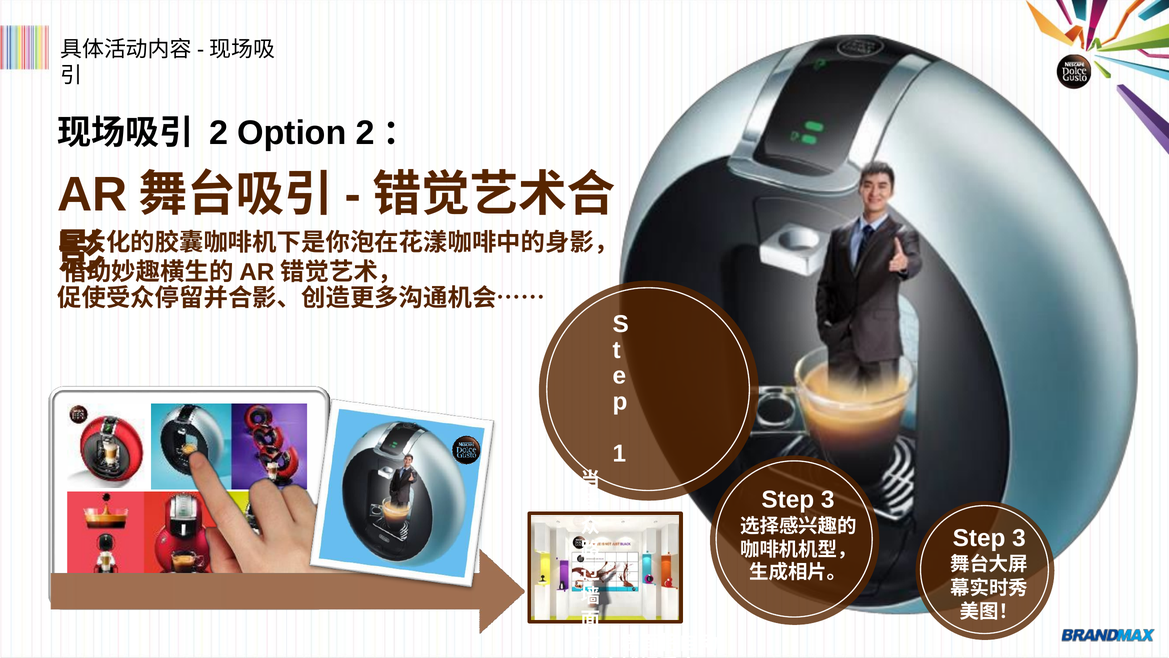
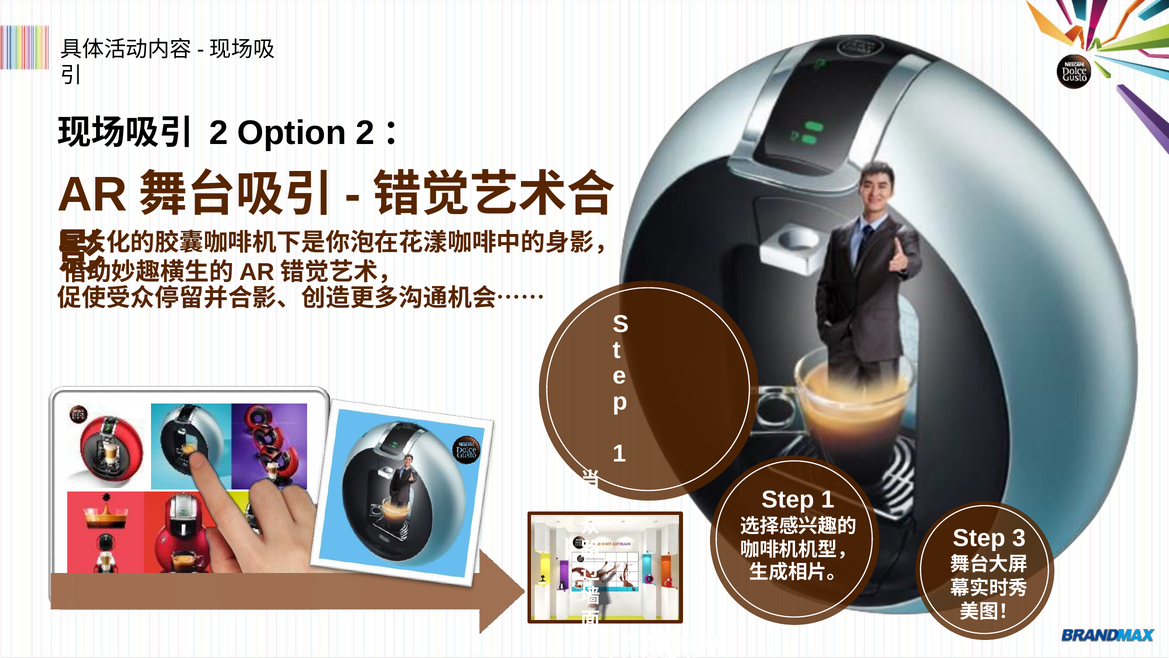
3: 3 -> 1 (828, 499)
